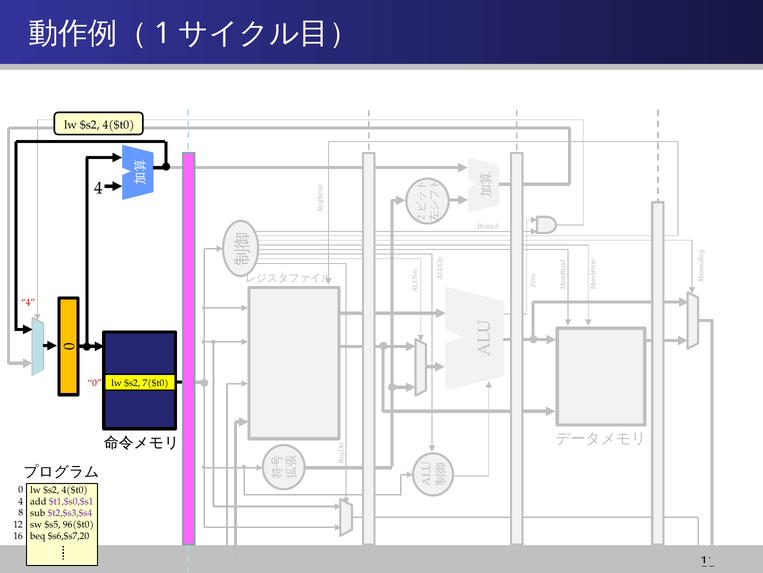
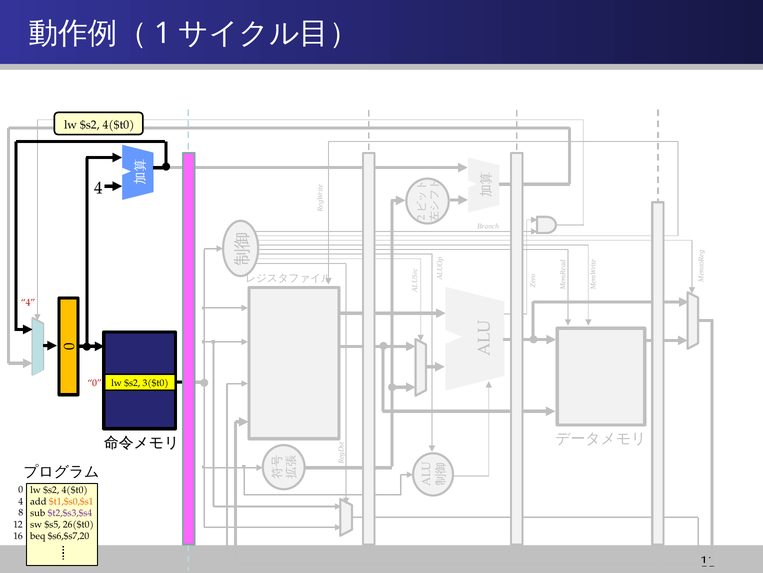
7($t0: 7($t0 -> 3($t0 (156, 382)
$t1,$s0,$s1 colour: purple -> orange (71, 501)
96($t0: 96($t0 -> 26($t0 (78, 524)
